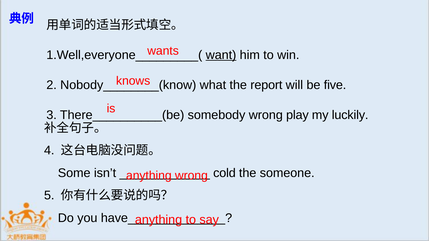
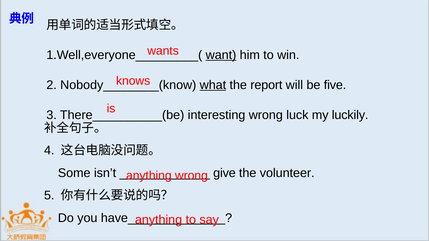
what underline: none -> present (213, 85)
somebody: somebody -> interesting (217, 115)
play: play -> luck (297, 115)
cold: cold -> give (224, 173)
someone: someone -> volunteer (287, 173)
